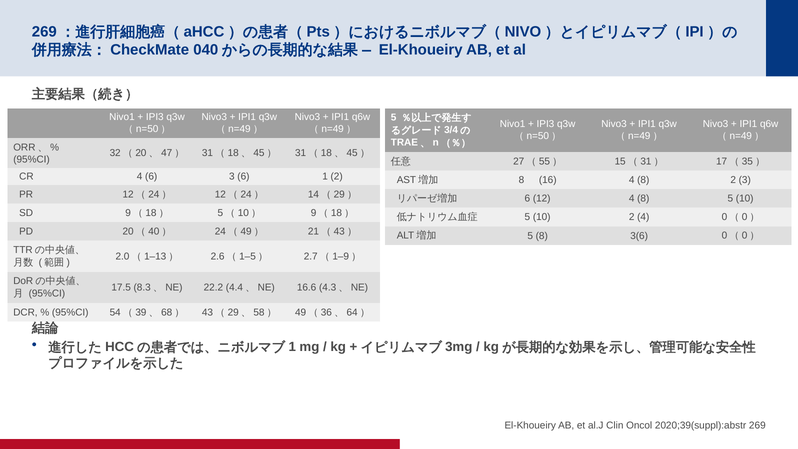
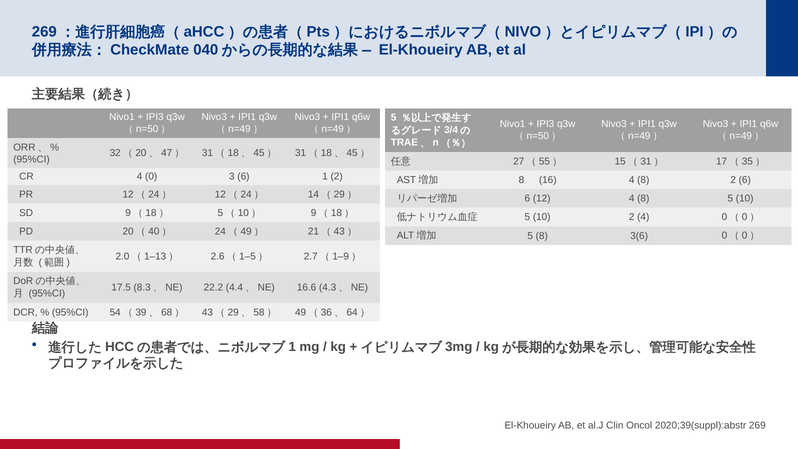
4 6: 6 -> 0 (151, 177)
2 3: 3 -> 6 (745, 180)
